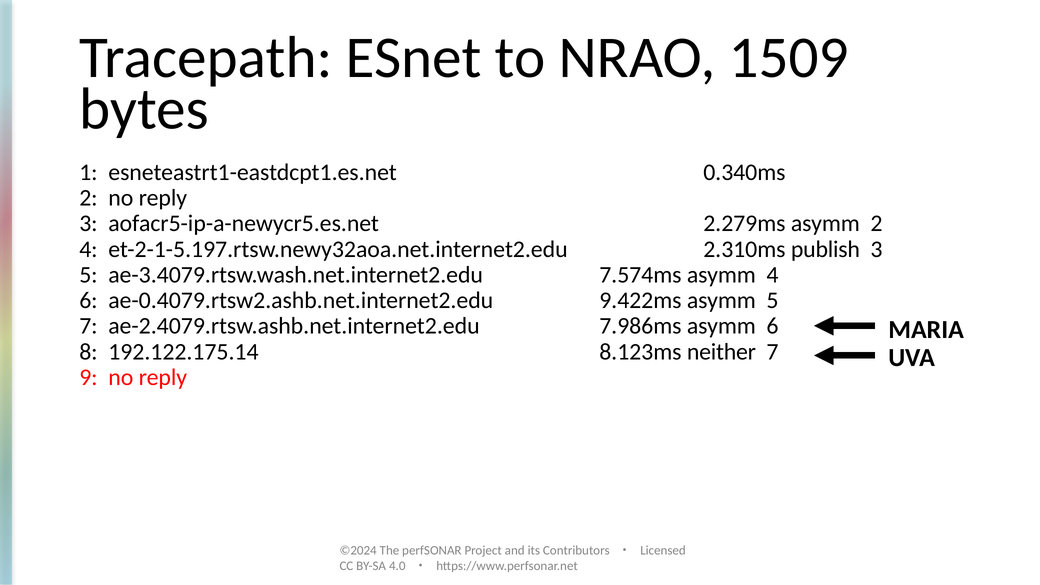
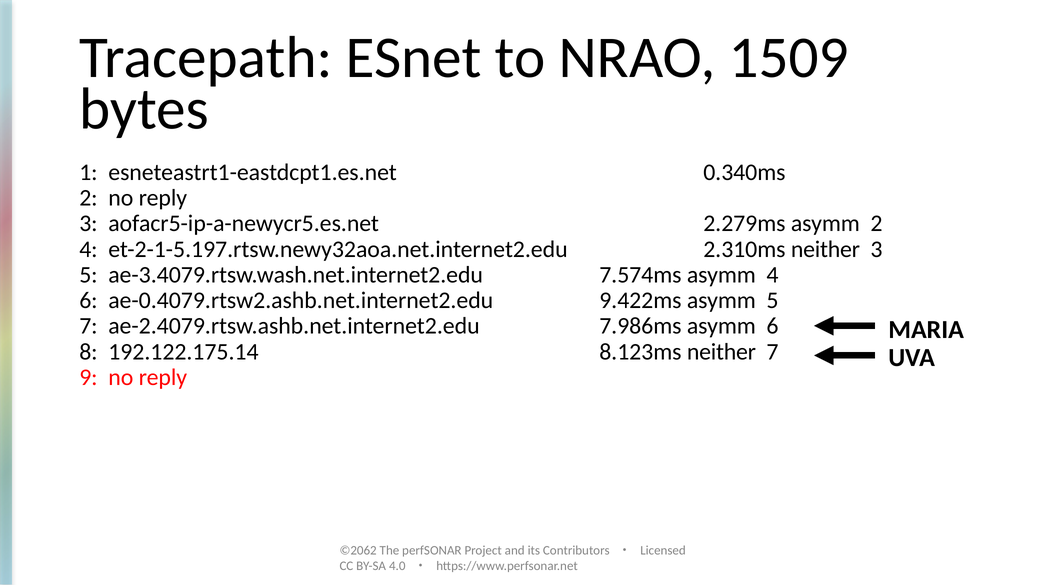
2.310ms publish: publish -> neither (825, 249)
©2024: ©2024 -> ©2062 (358, 551)
